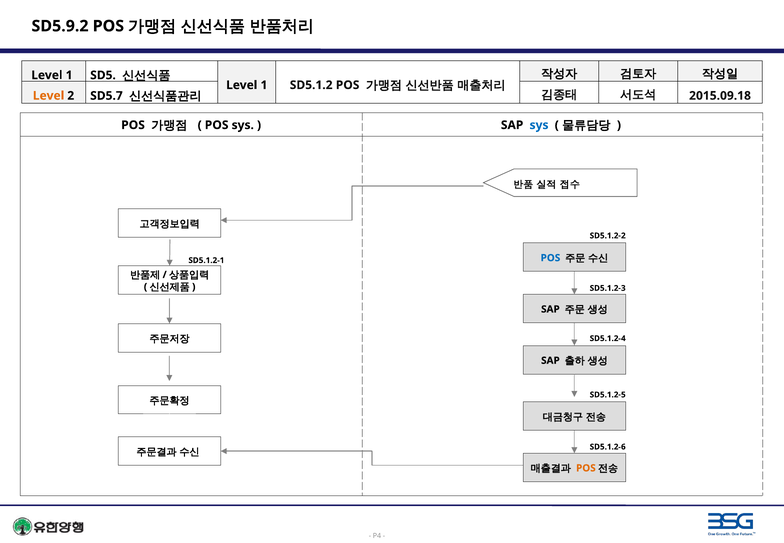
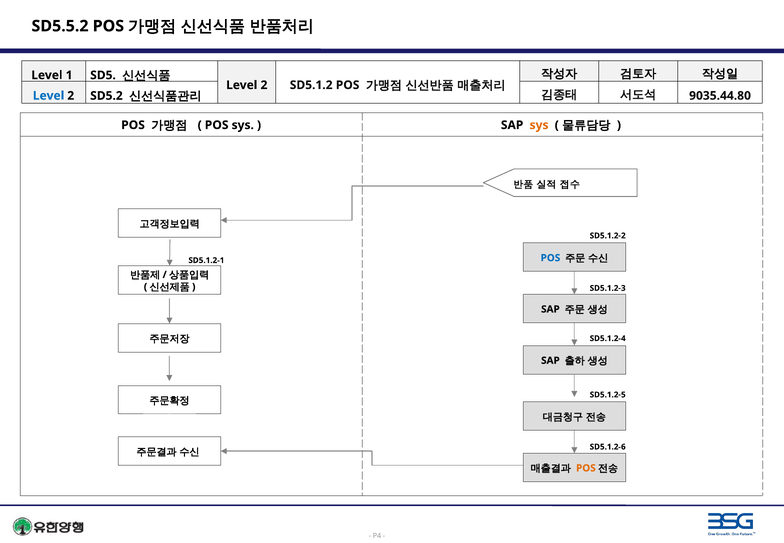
SD5.9.2: SD5.9.2 -> SD5.5.2 (60, 26)
1: 1 -> 2 (264, 85)
Level colour: orange -> blue (49, 96)
SD5.7: SD5.7 -> SD5.2 (106, 96)
2015.09.18: 2015.09.18 -> 9035.44.80 (720, 96)
sys colour: blue -> orange (539, 125)
